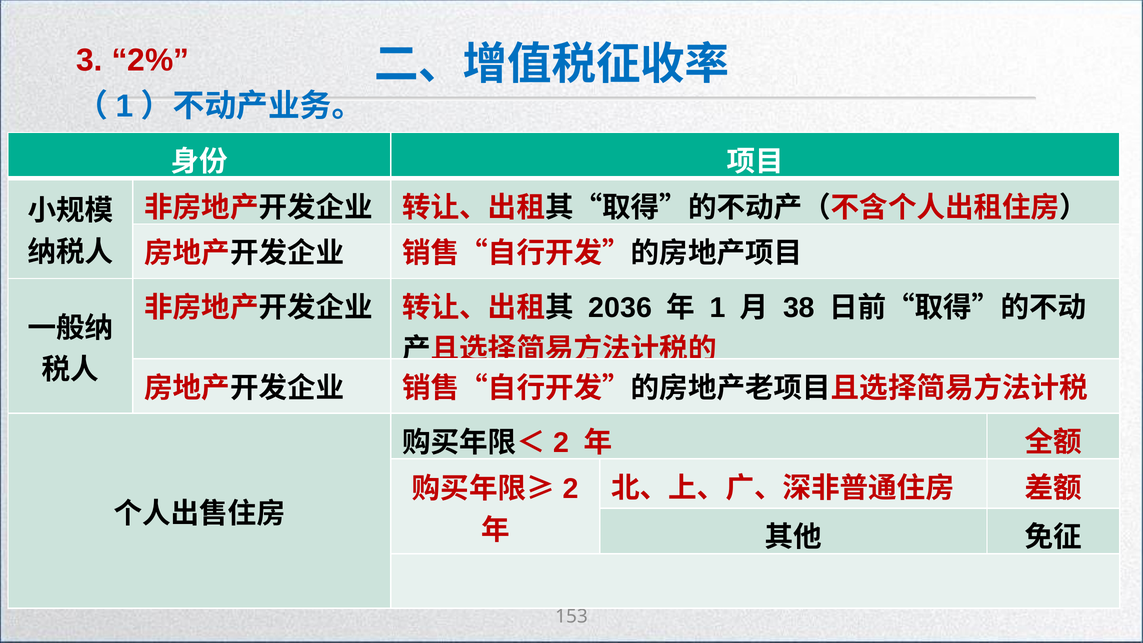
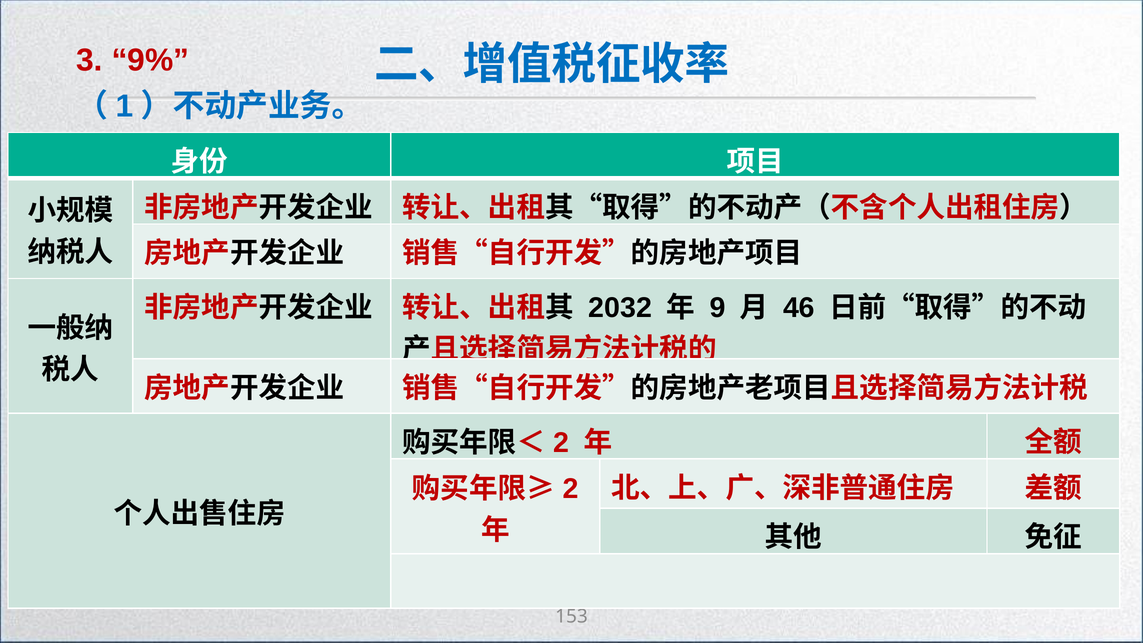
2%: 2% -> 9% (150, 60)
2036: 2036 -> 2032 (620, 308)
1: 1 -> 9 (718, 308)
38: 38 -> 46 (799, 308)
